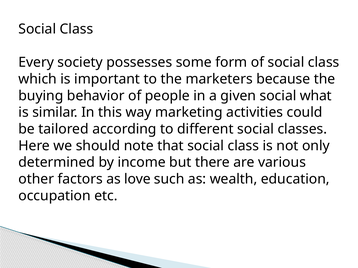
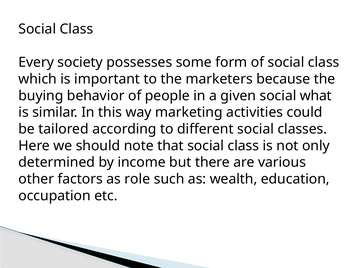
love: love -> role (137, 179)
